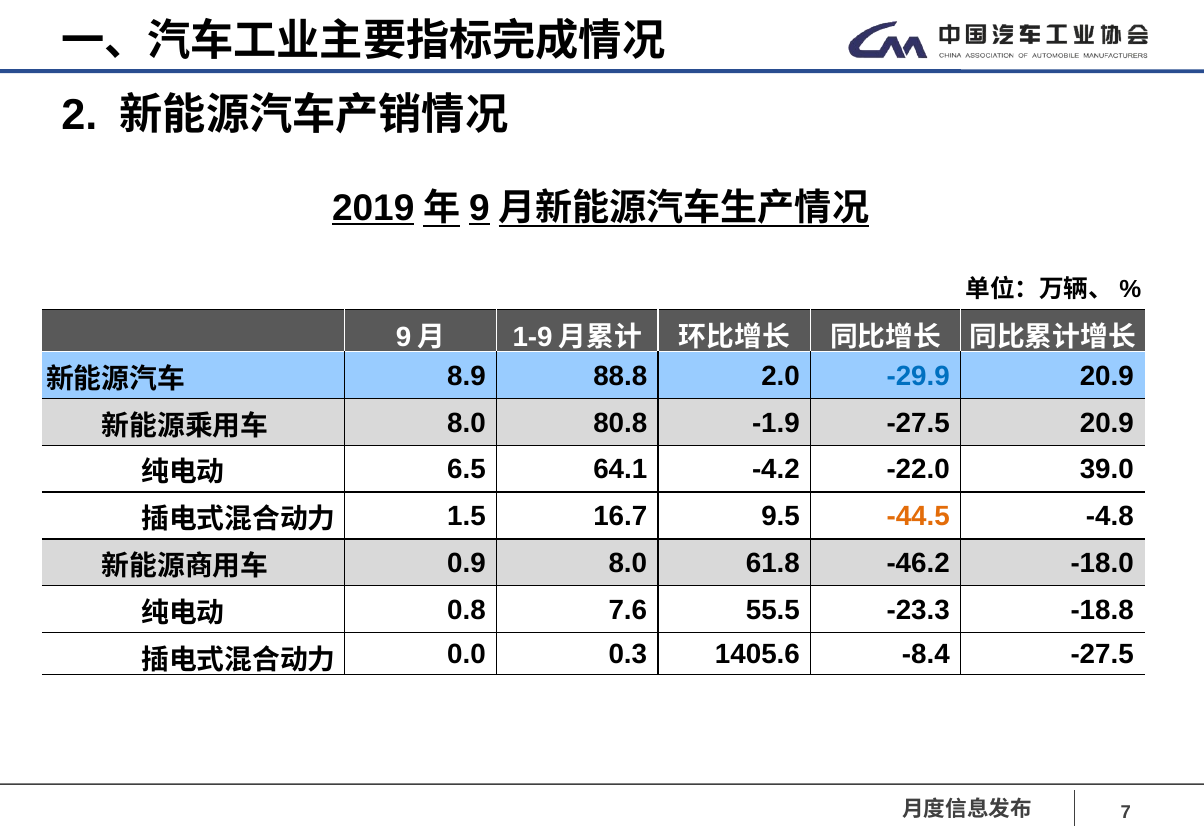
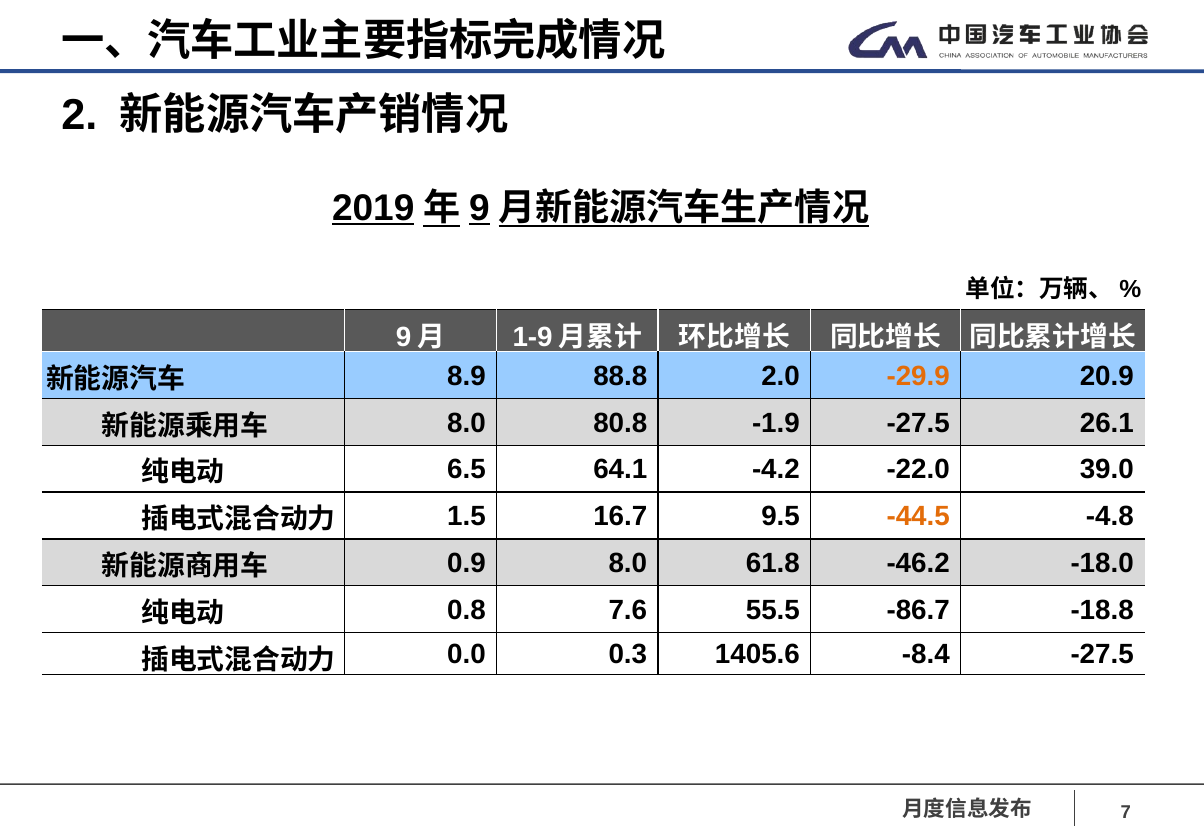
-29.9 colour: blue -> orange (918, 376)
-27.5 20.9: 20.9 -> 26.1 (1107, 423)
-23.3: -23.3 -> -86.7 (918, 610)
